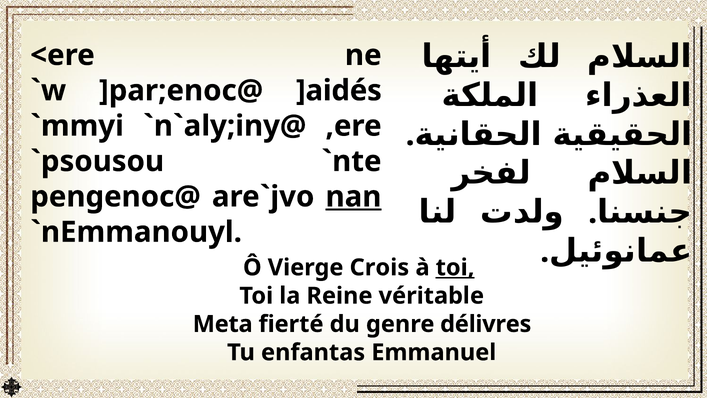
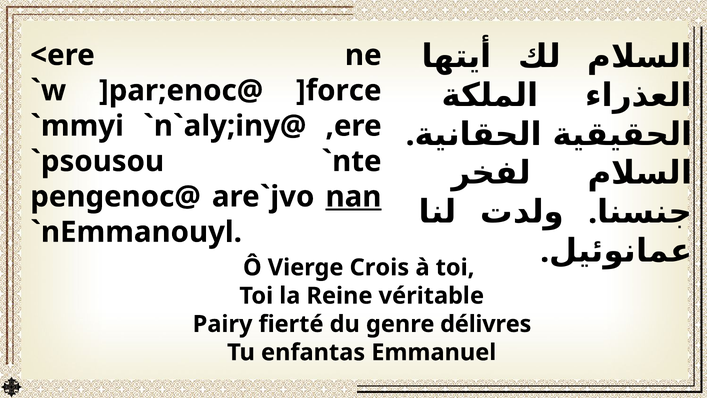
]aidés: ]aidés -> ]force (339, 91)
toi underline: present -> none (455, 267)
Meta: Meta -> Pairy (223, 324)
